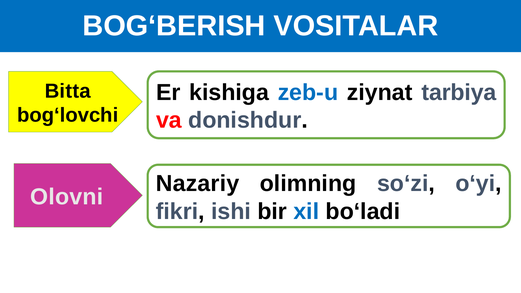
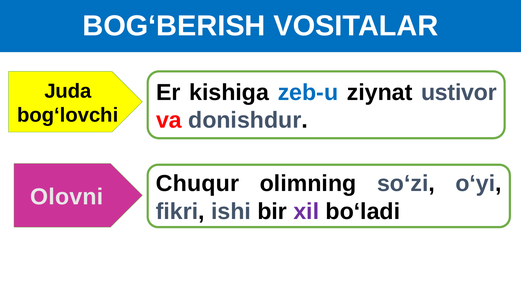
Bitta: Bitta -> Juda (68, 91)
tarbiya: tarbiya -> ustivor (459, 93)
Nazariy: Nazariy -> Chuqur (198, 184)
xil colour: blue -> purple (306, 212)
